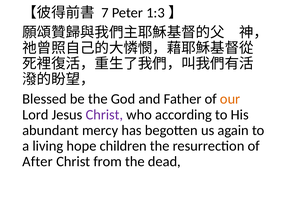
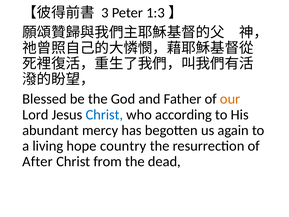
7: 7 -> 3 (105, 13)
Christ colour: purple -> blue (104, 115)
children: children -> country (123, 146)
